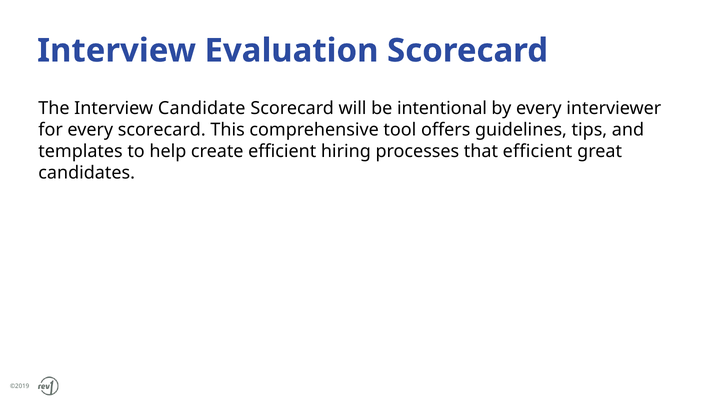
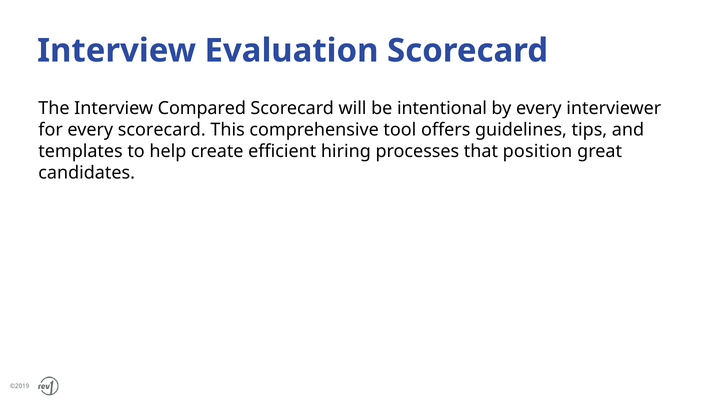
Candidate: Candidate -> Compared (202, 108)
that efficient: efficient -> position (538, 151)
